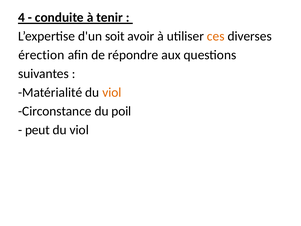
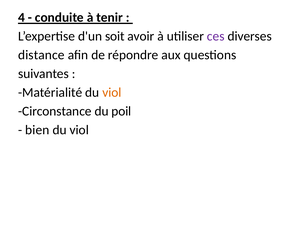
ces colour: orange -> purple (216, 36)
érection: érection -> distance (41, 55)
peut: peut -> bien (37, 130)
